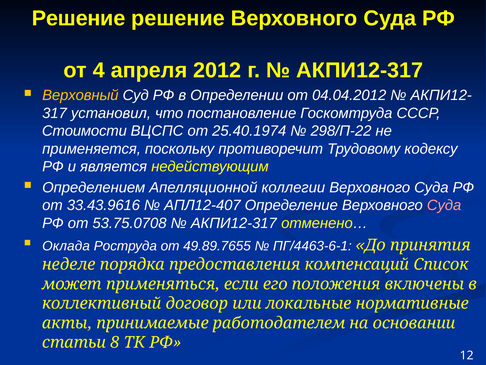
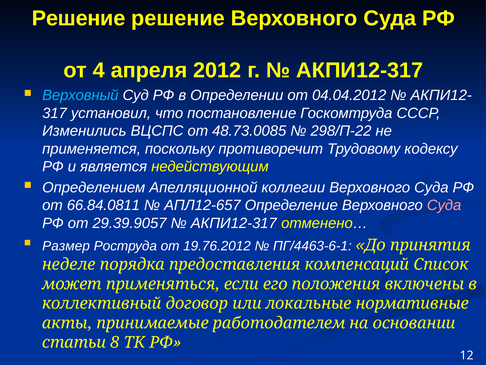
Верховный colour: yellow -> light blue (80, 95)
Стоимости: Стоимости -> Изменились (84, 131)
25.40.1974: 25.40.1974 -> 48.73.0085 (249, 131)
33.43.9616: 33.43.9616 -> 66.84.0811 (103, 205)
АПЛ12-407: АПЛ12-407 -> АПЛ12-657 (202, 205)
53.75.0708: 53.75.0708 -> 29.39.9057 (129, 223)
Оклада: Оклада -> Размер (66, 246)
49.89.7655: 49.89.7655 -> 19.76.2012 (217, 246)
